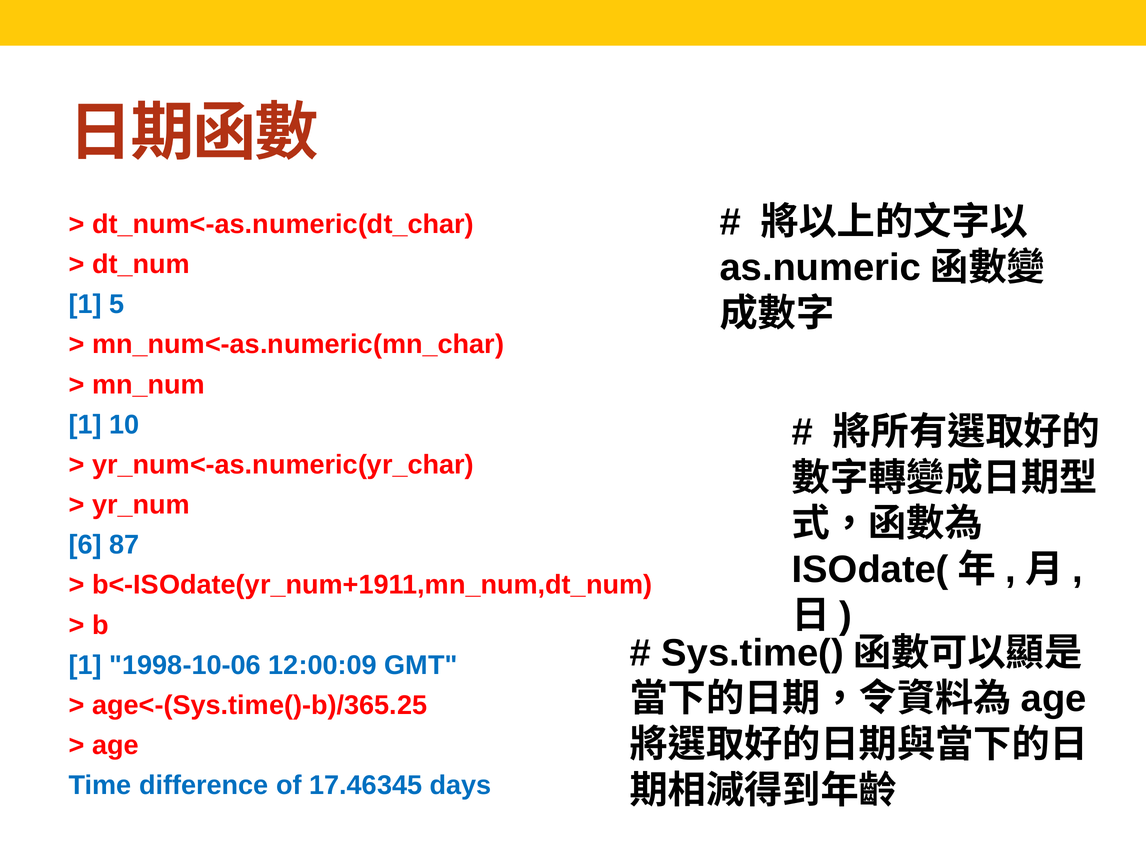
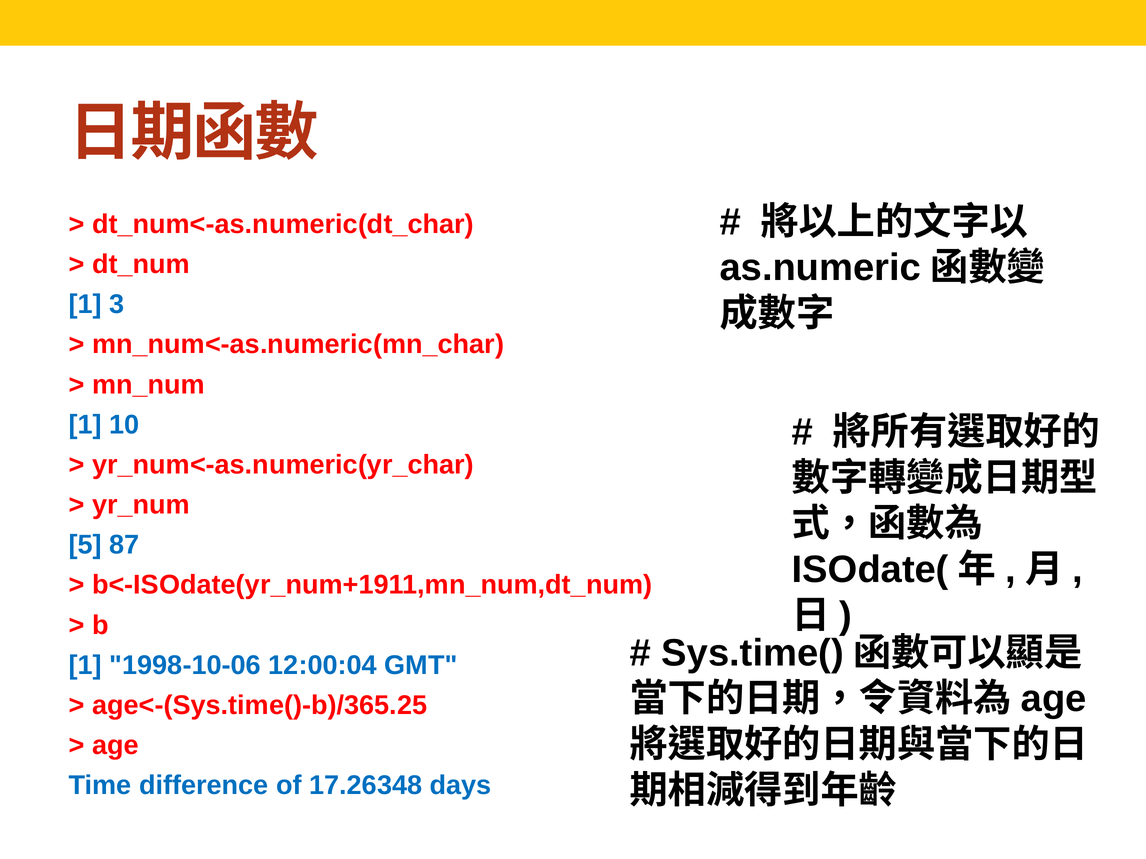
5: 5 -> 3 (117, 305)
6: 6 -> 5 (85, 545)
12:00:09: 12:00:09 -> 12:00:04 (323, 666)
17.46345: 17.46345 -> 17.26348 (366, 786)
